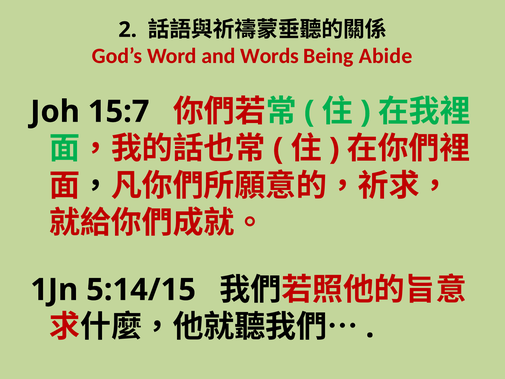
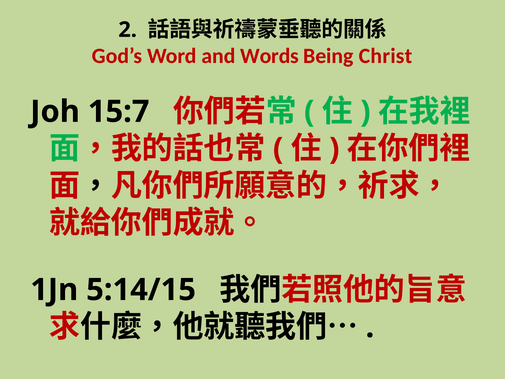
Abide: Abide -> Christ (386, 56)
